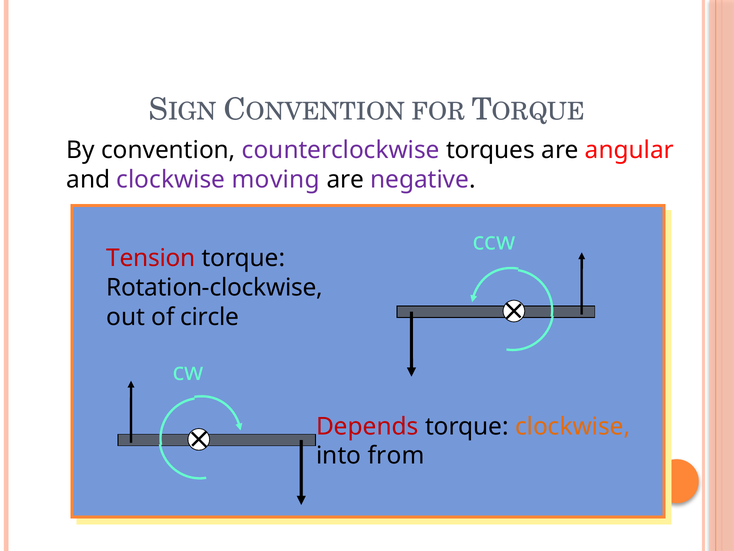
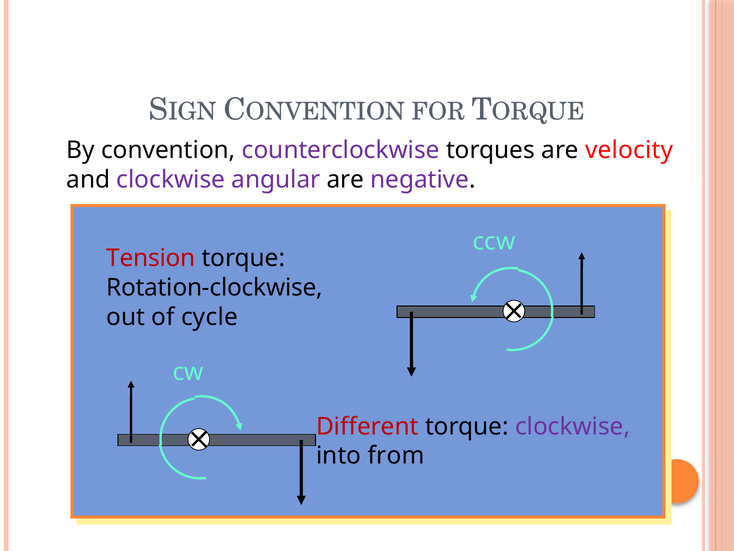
angular: angular -> velocity (629, 150)
moving: moving -> angular (276, 179)
circle: circle -> cycle (210, 317)
Depends: Depends -> Different (367, 426)
clockwise colour: orange -> purple (573, 426)
